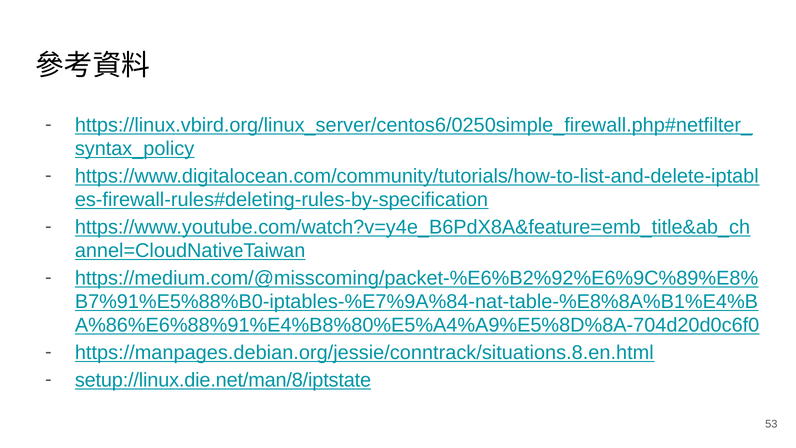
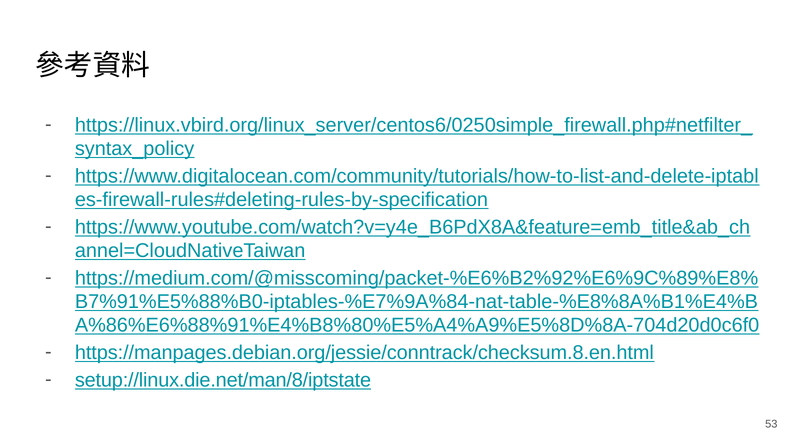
https://manpages.debian.org/jessie/conntrack/situations.8.en.html: https://manpages.debian.org/jessie/conntrack/situations.8.en.html -> https://manpages.debian.org/jessie/conntrack/checksum.8.en.html (364, 352)
